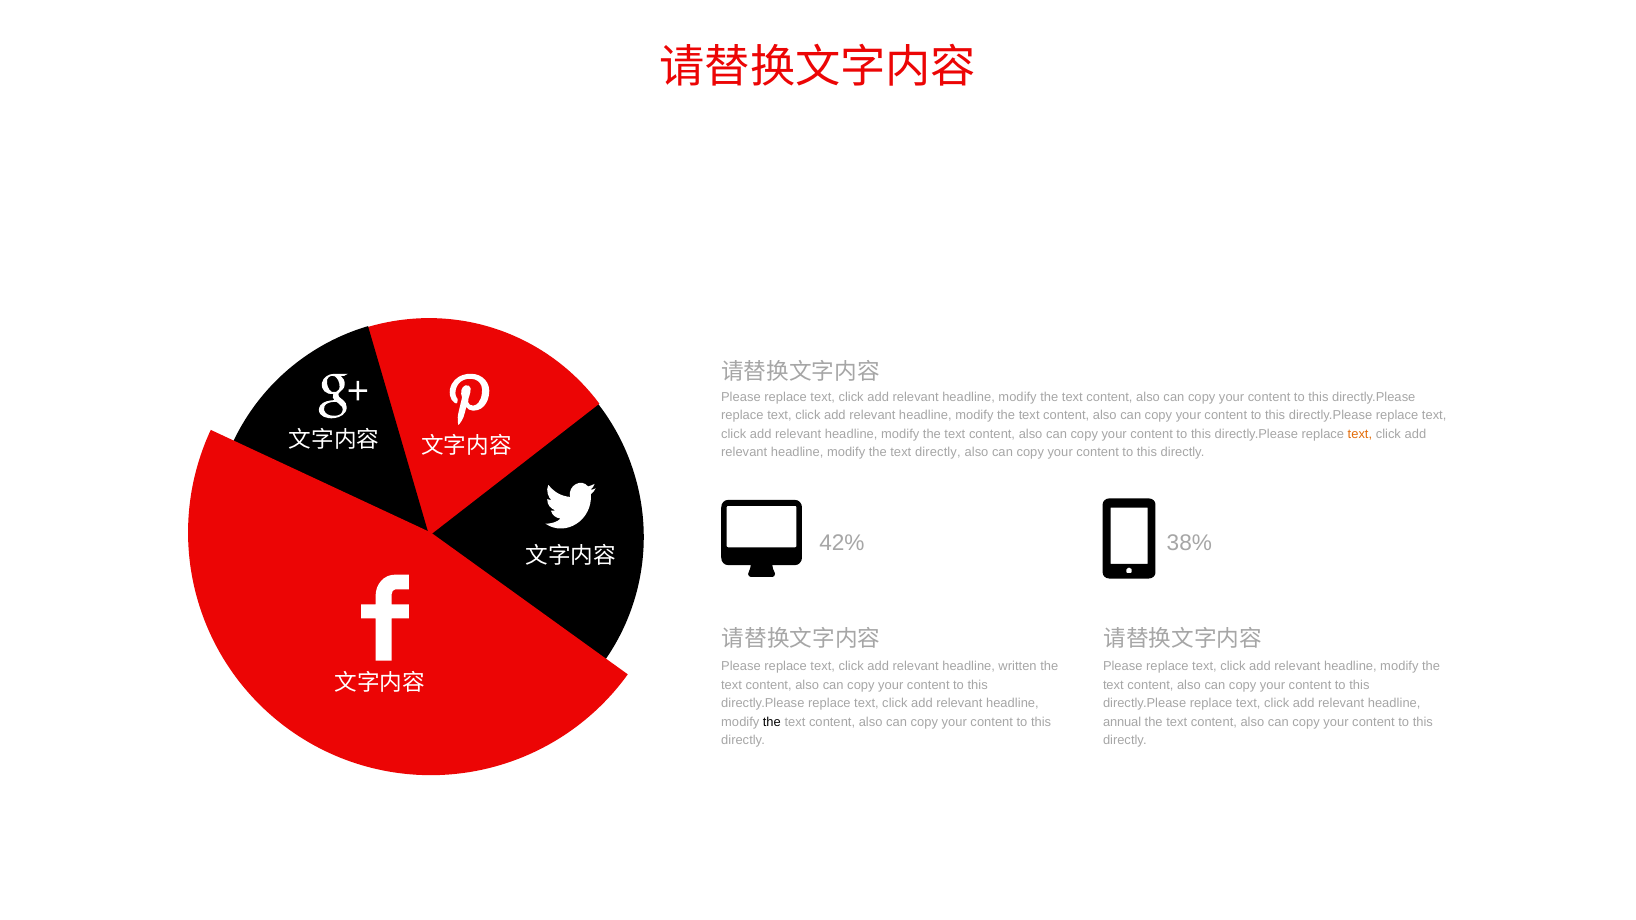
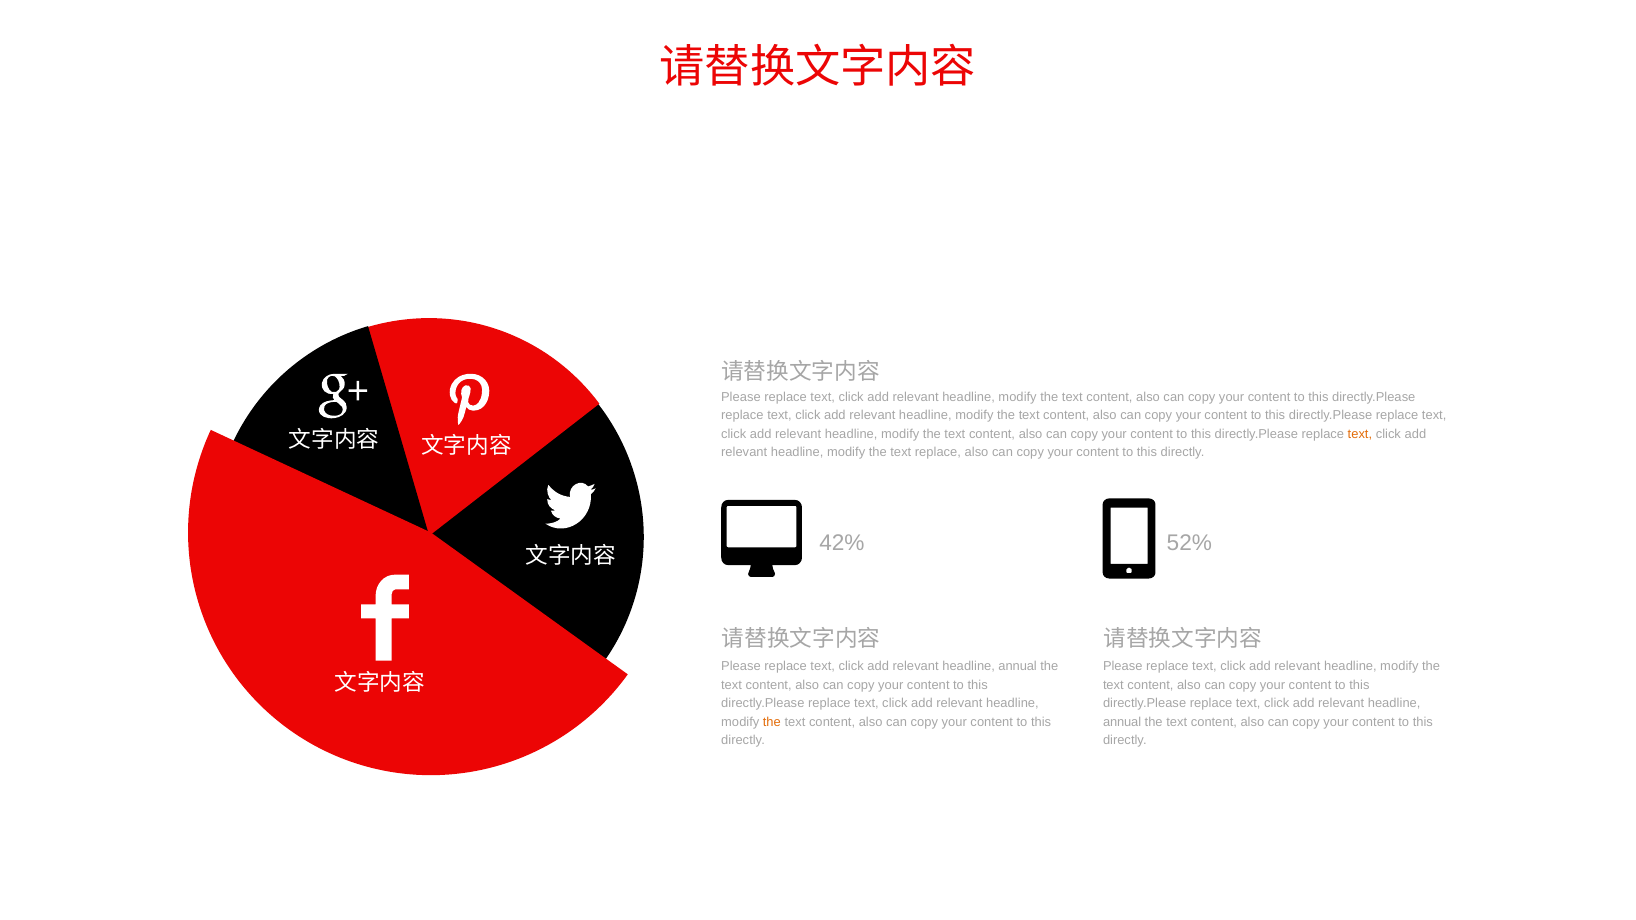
text directly: directly -> replace (938, 453)
38%: 38% -> 52% (1189, 543)
written: written -> annual (1018, 666)
the colour: black -> orange (772, 722)
